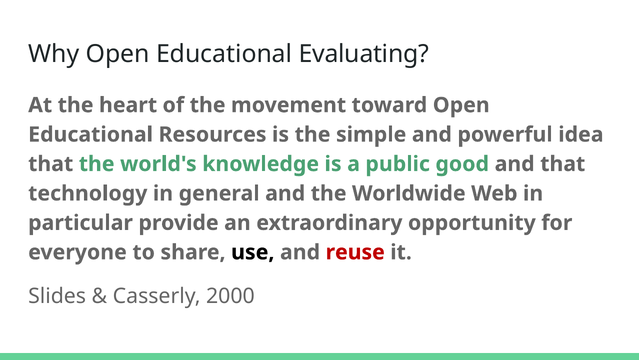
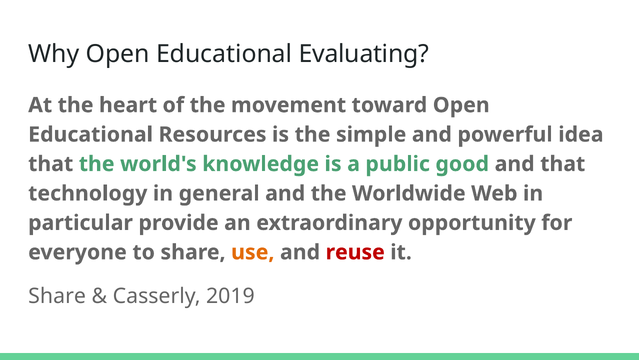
use colour: black -> orange (253, 252)
Slides: Slides -> Share (57, 296)
2000: 2000 -> 2019 (230, 296)
